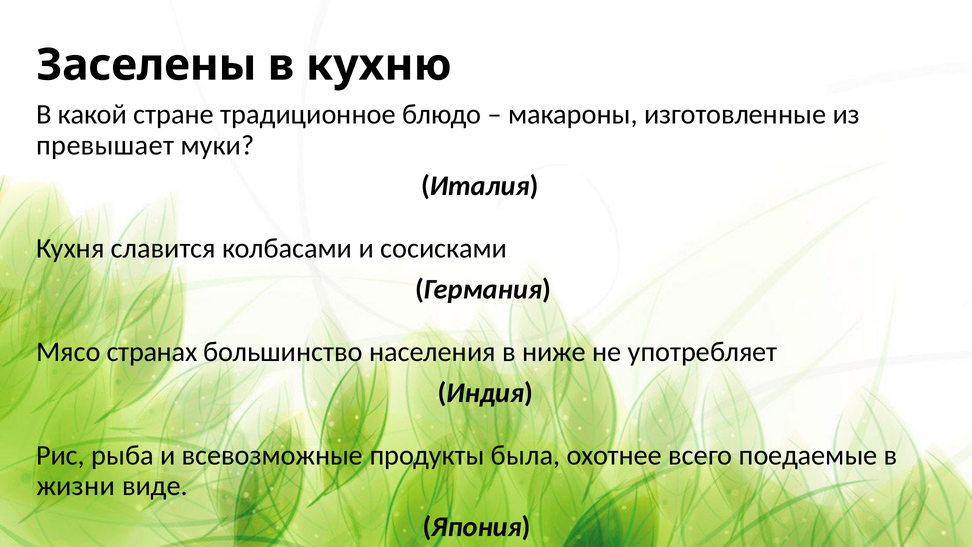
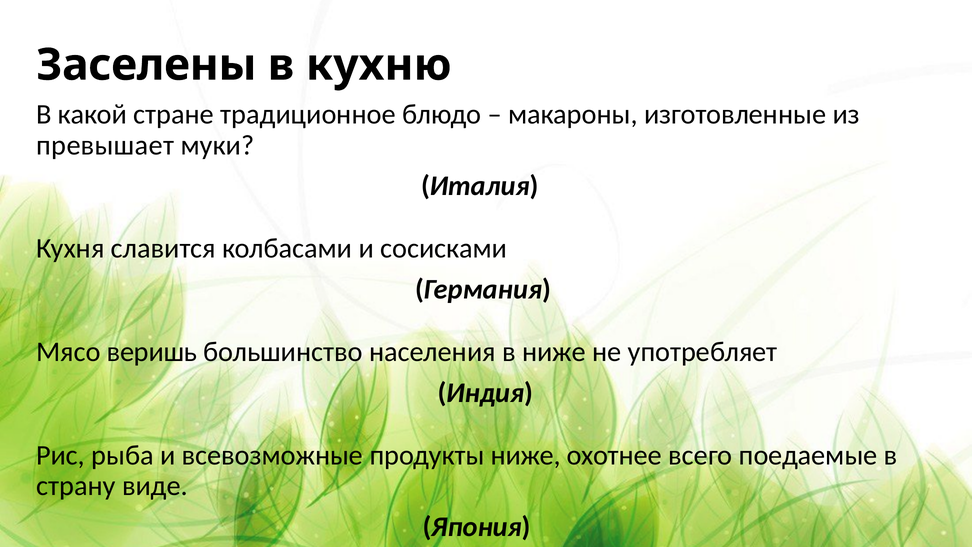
странах: странах -> веришь (152, 352)
продукты была: была -> ниже (526, 455)
жизни: жизни -> страну (76, 486)
